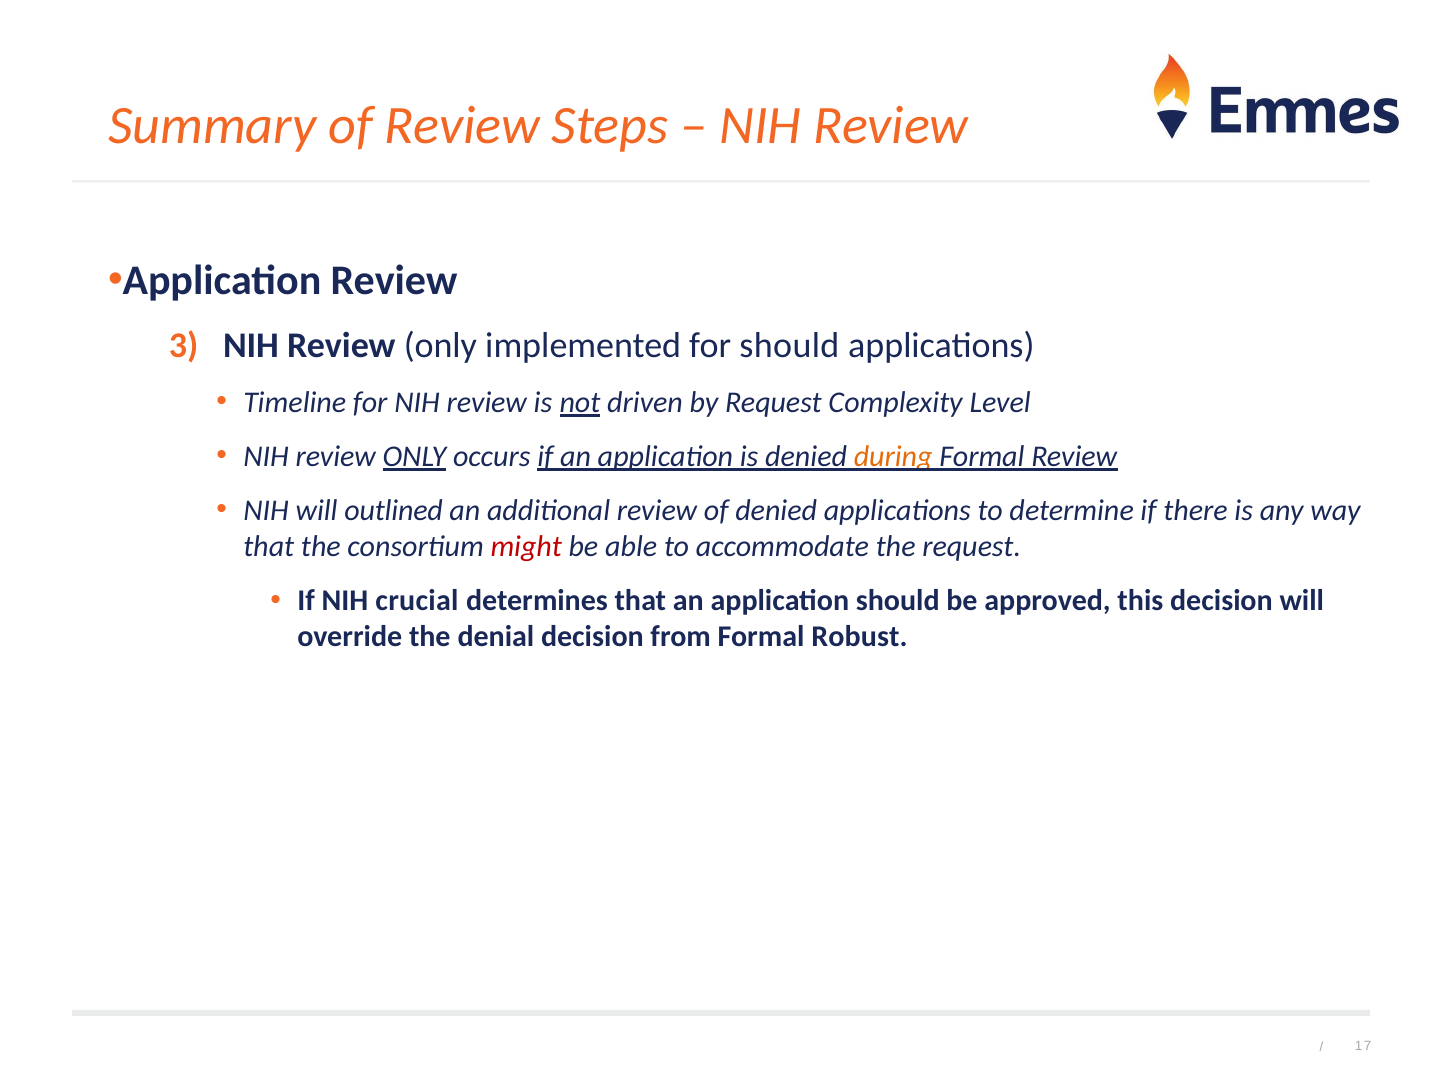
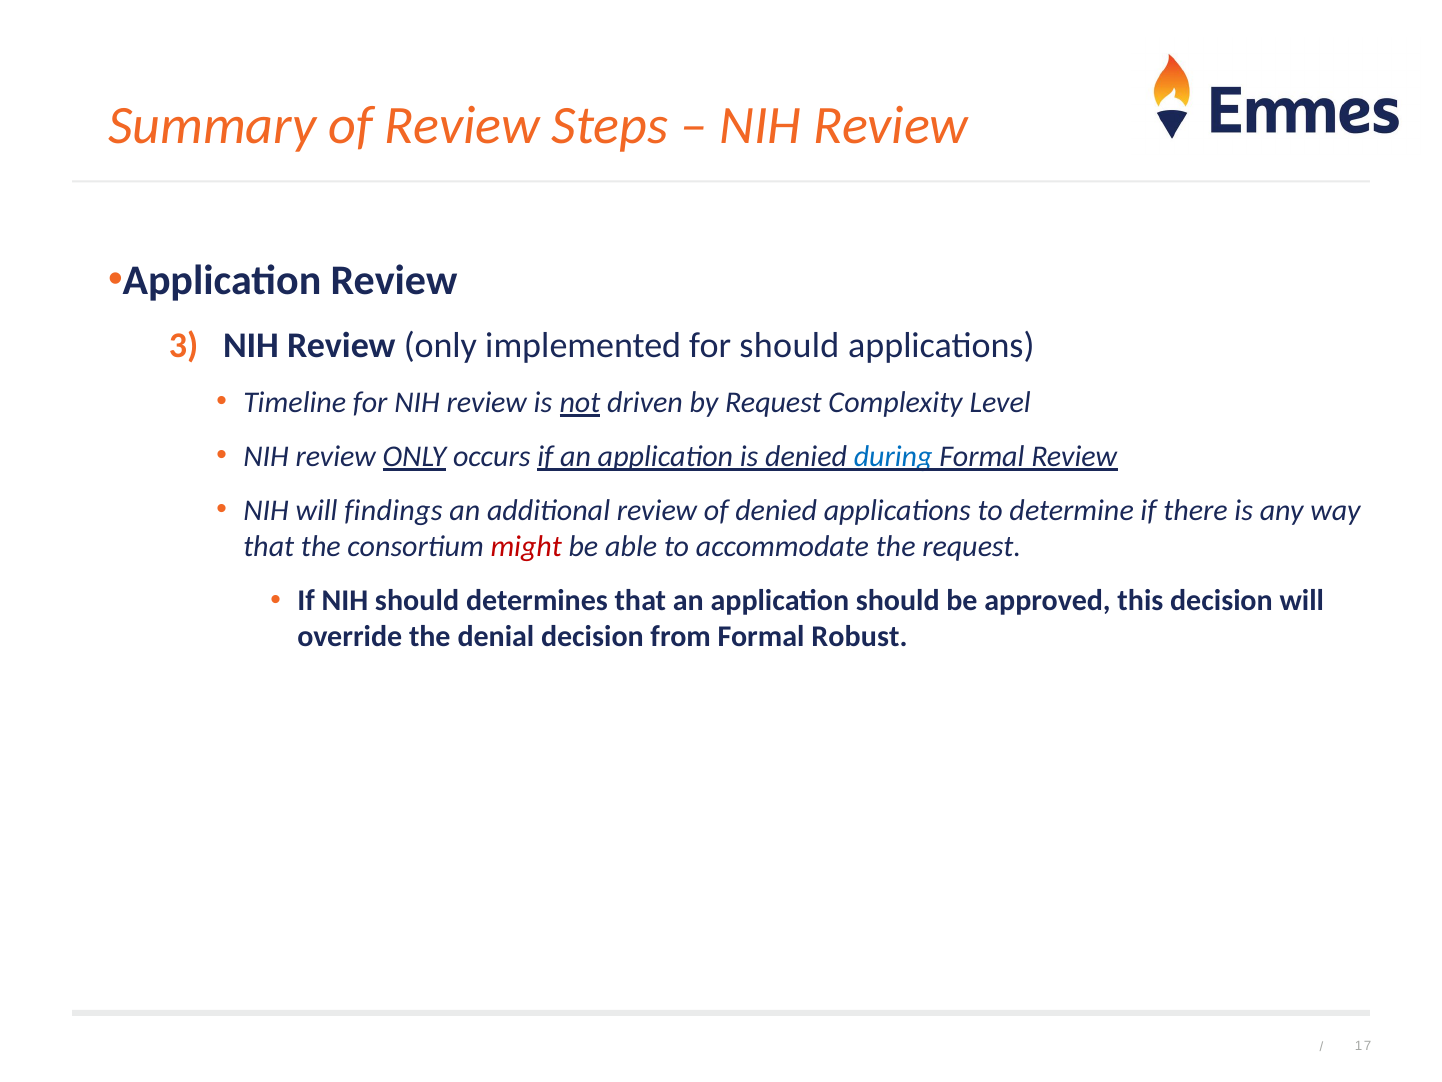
during colour: orange -> blue (893, 456)
outlined: outlined -> findings (393, 511)
NIH crucial: crucial -> should (417, 601)
